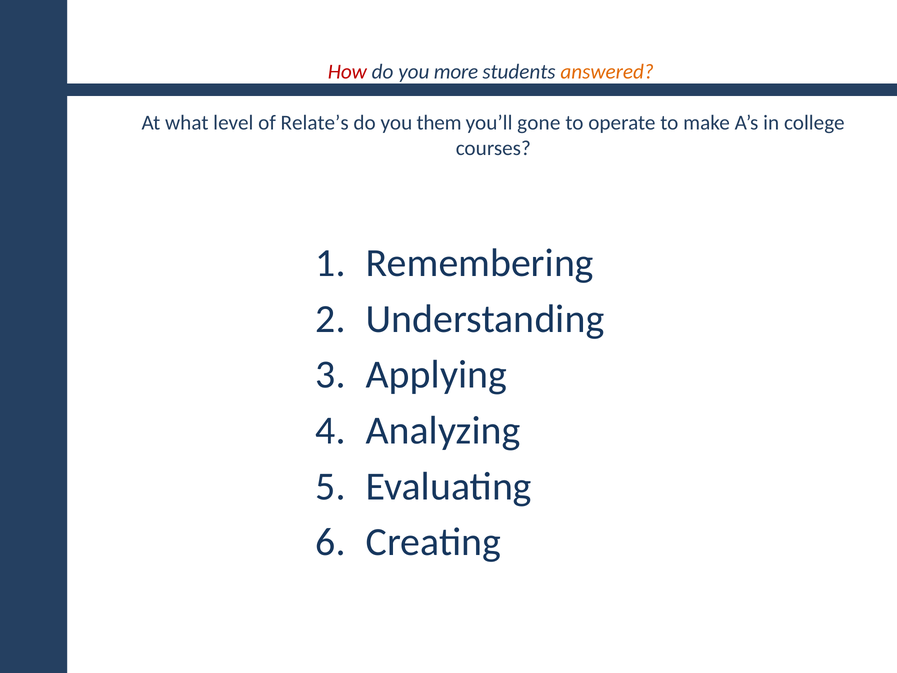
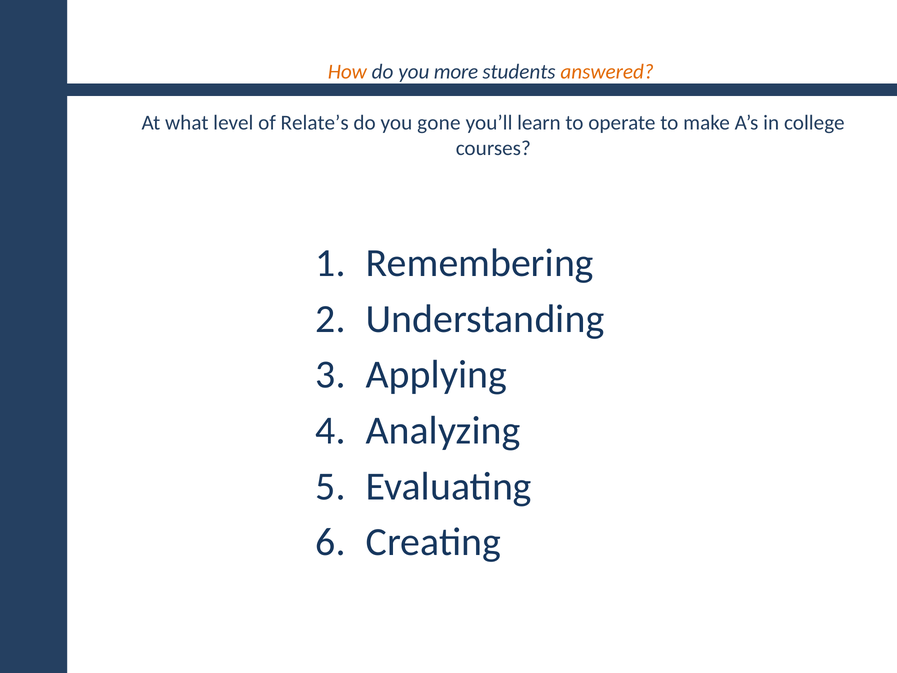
How colour: red -> orange (347, 72)
them: them -> gone (439, 123)
gone: gone -> learn (539, 123)
